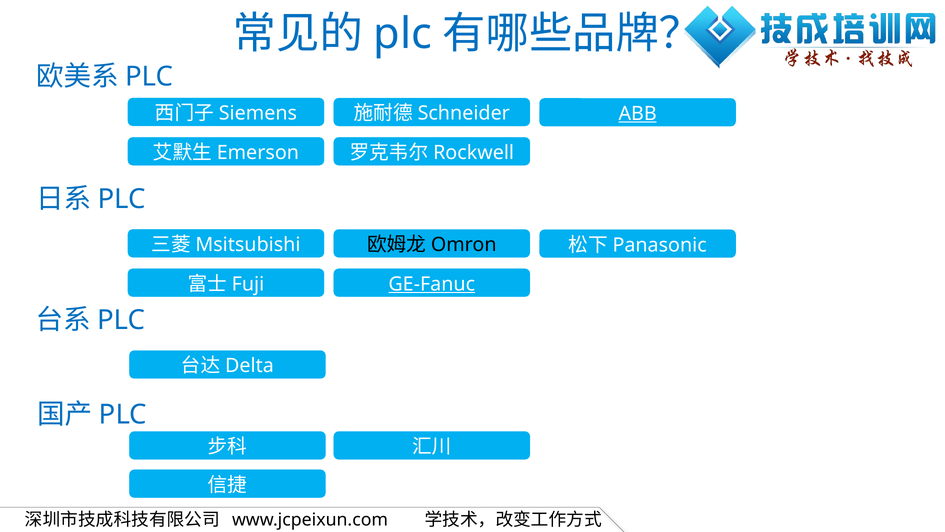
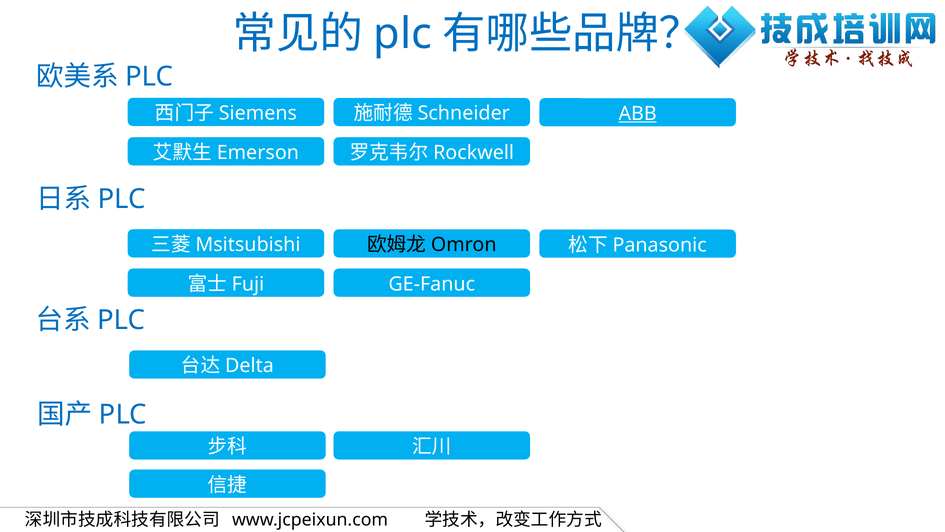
GE-Fanuc underline: present -> none (432, 284)
